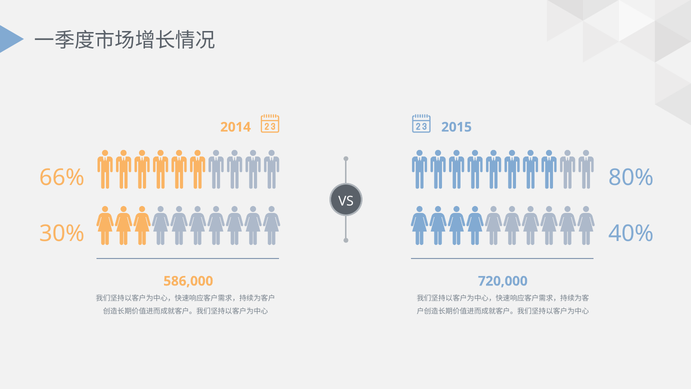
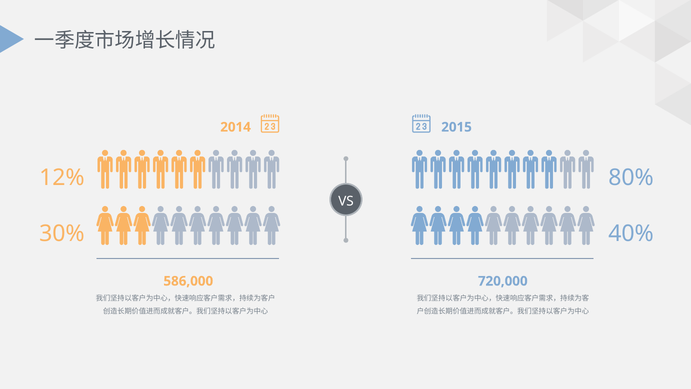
66%: 66% -> 12% (62, 177)
